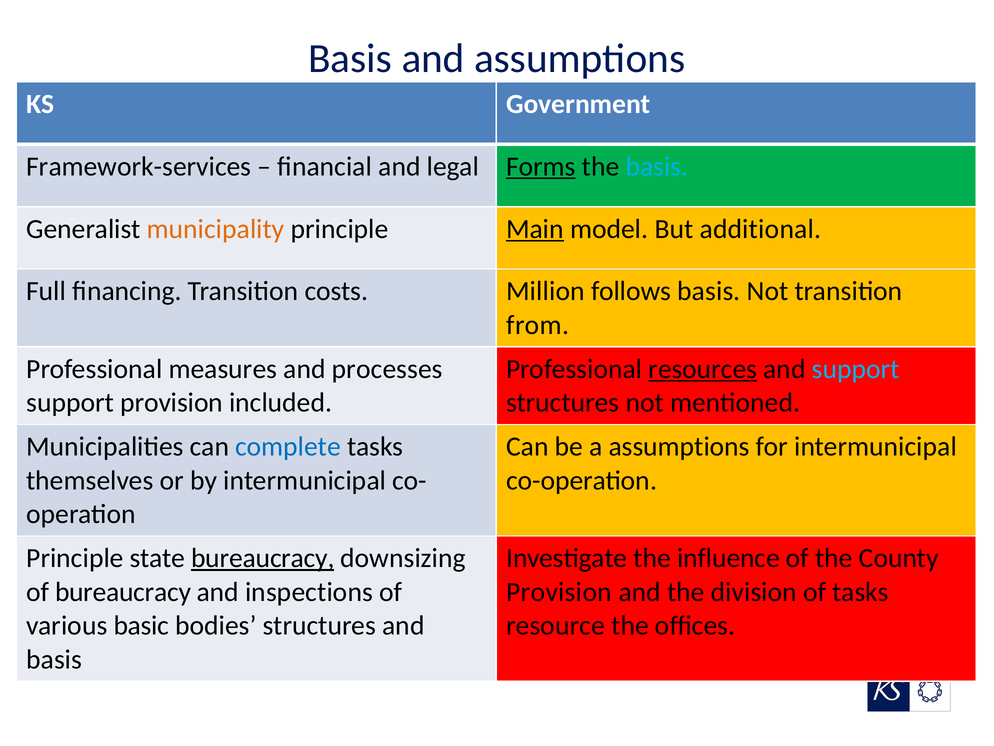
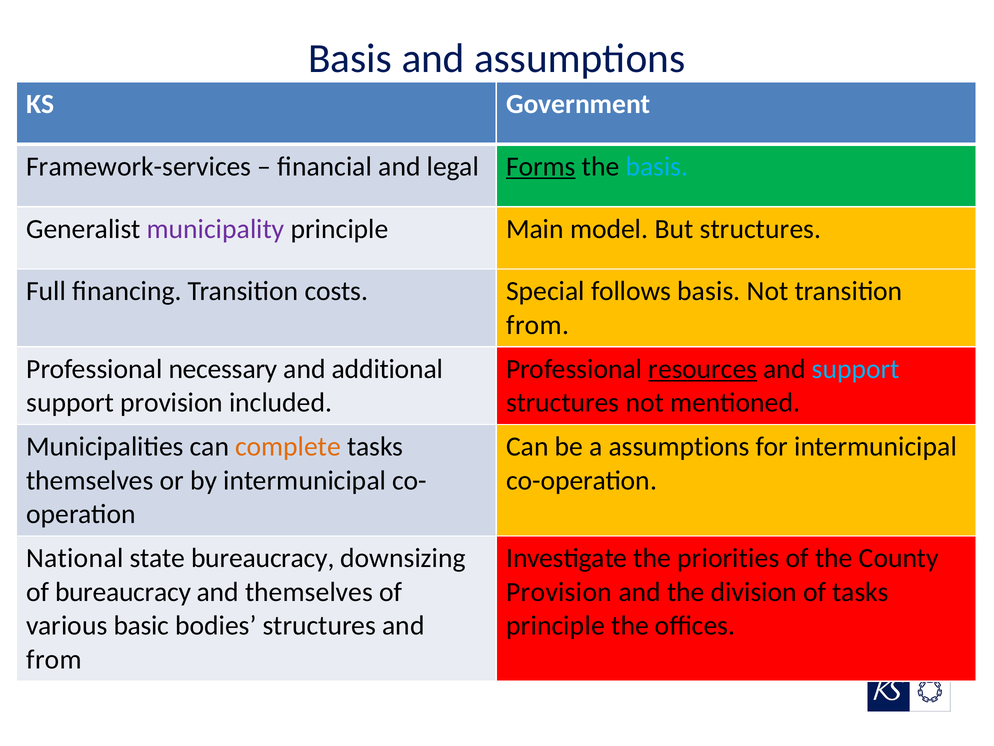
municipality colour: orange -> purple (216, 229)
Main underline: present -> none (535, 229)
But additional: additional -> structures (760, 229)
Million: Million -> Special (545, 291)
measures: measures -> necessary (223, 369)
processes: processes -> additional (387, 369)
complete colour: blue -> orange (288, 446)
Principle: Principle -> National (75, 558)
bureaucracy underline: present -> none (263, 558)
influence: influence -> priorities (728, 558)
and inspections: inspections -> themselves (309, 592)
resource: resource -> principle (555, 625)
basis: basis -> from (54, 659)
